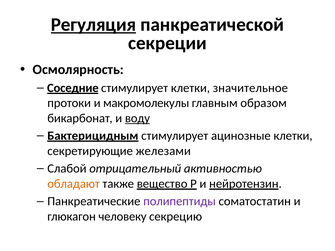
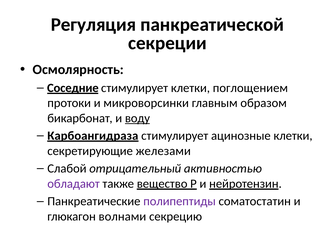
Регуляция underline: present -> none (94, 25)
значительное: значительное -> поглощением (250, 88)
макромолекулы: макромолекулы -> микроворсинки (146, 103)
Бактерицидным: Бактерицидным -> Карбоангидраза (93, 136)
обладают colour: orange -> purple (74, 184)
человеку: человеку -> волнами (122, 217)
